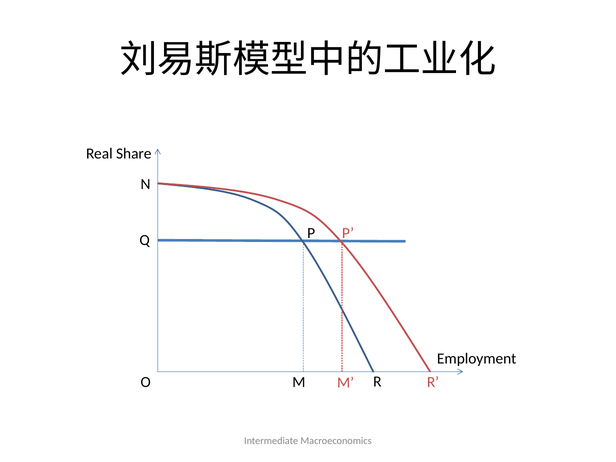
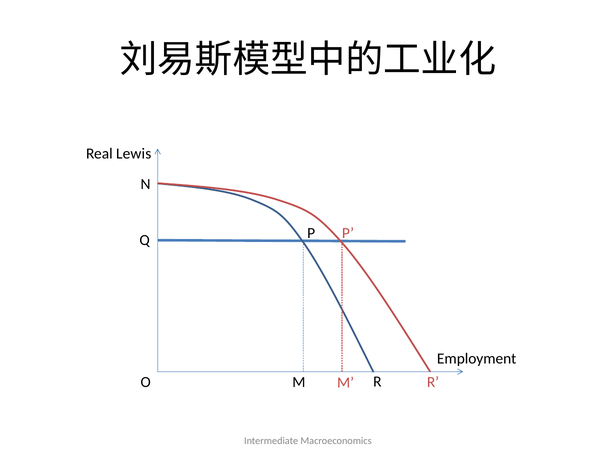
Share: Share -> Lewis (134, 154)
